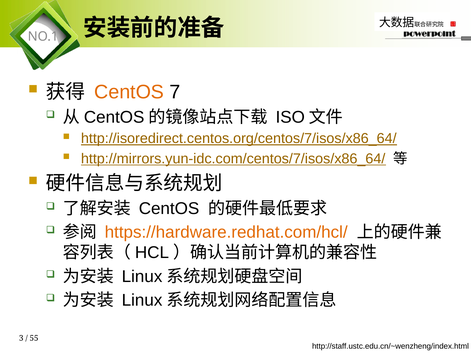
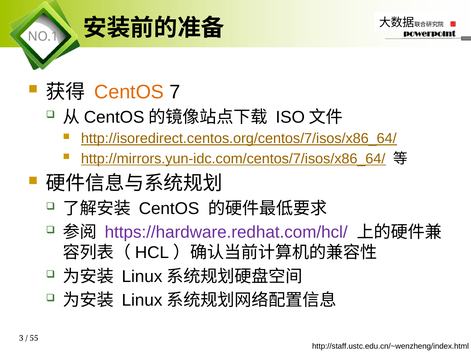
https://hardware.redhat.com/hcl/ colour: orange -> purple (226, 232)
